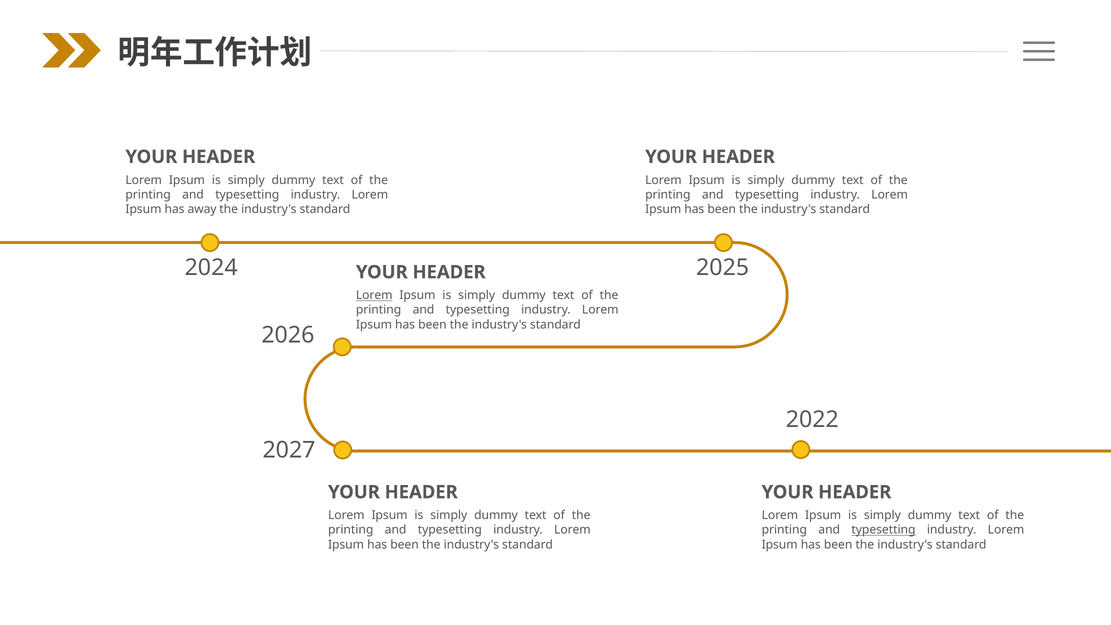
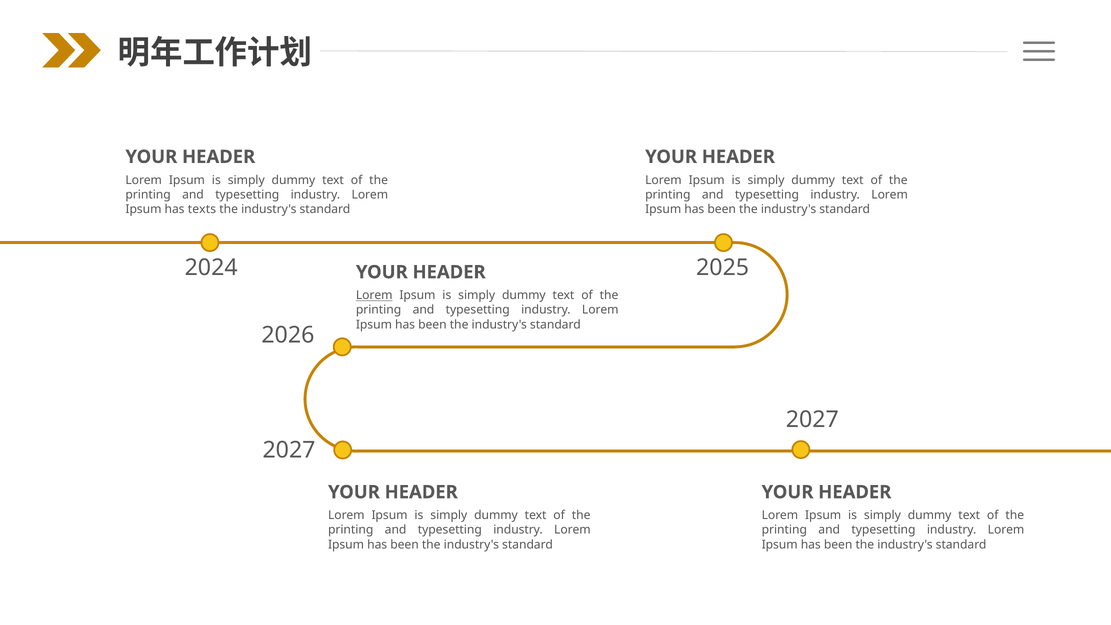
away: away -> texts (202, 209)
2022: 2022 -> 2027 (812, 420)
typesetting underline: present -> none (884, 530)
